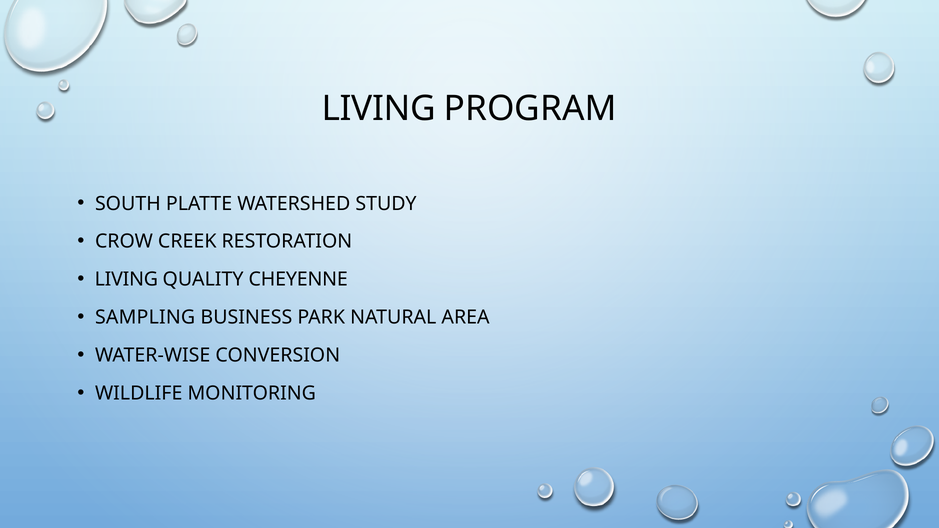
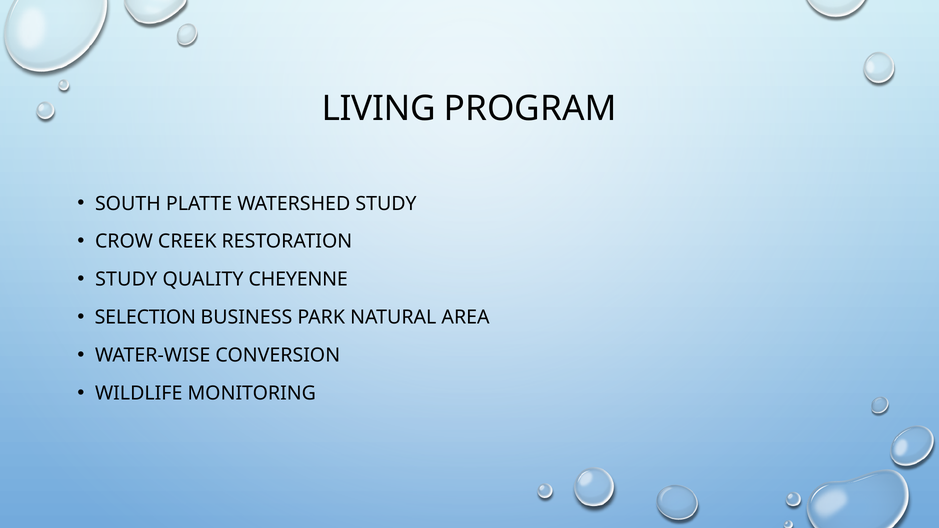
LIVING: LIVING -> STUDY (126, 280)
SAMPLING: SAMPLING -> SELECTION (145, 317)
